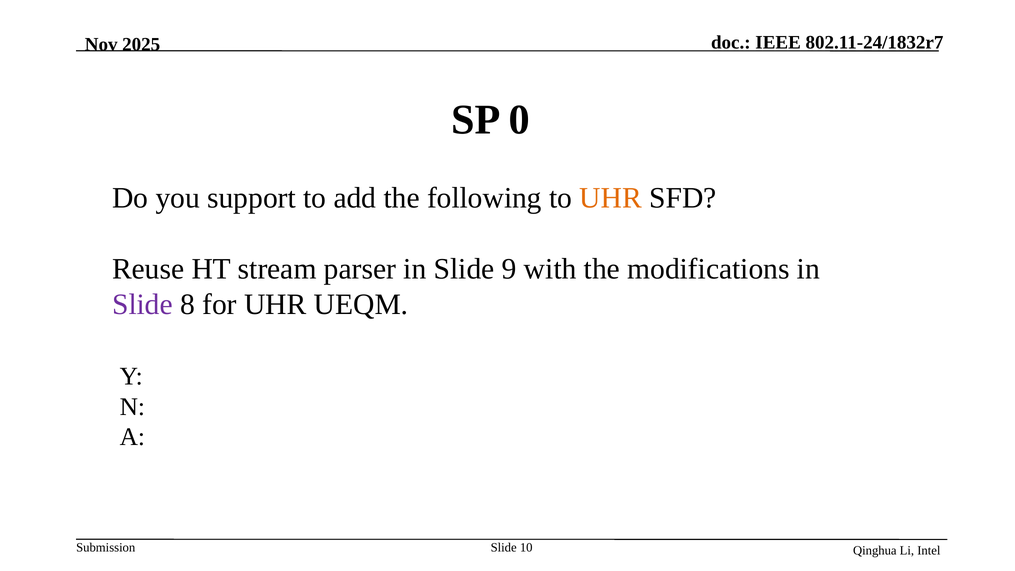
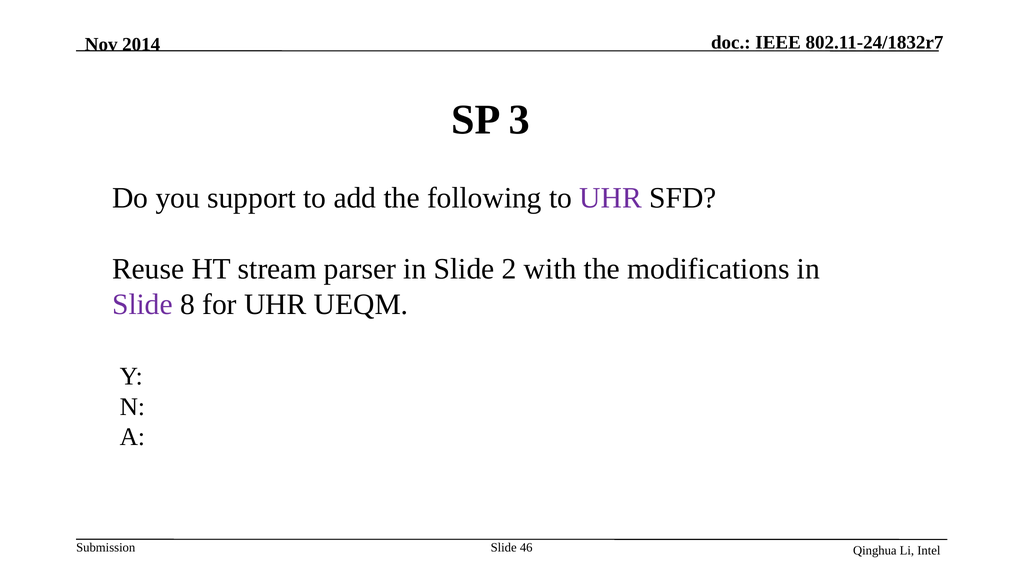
2025: 2025 -> 2014 (141, 44)
0: 0 -> 3 (519, 120)
UHR colour: orange -> purple (611, 198)
9: 9 -> 2 (509, 269)
10: 10 -> 46 (526, 548)
